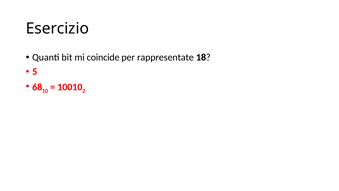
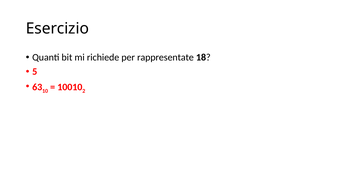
coincide: coincide -> richiede (103, 57)
68: 68 -> 63 (37, 87)
